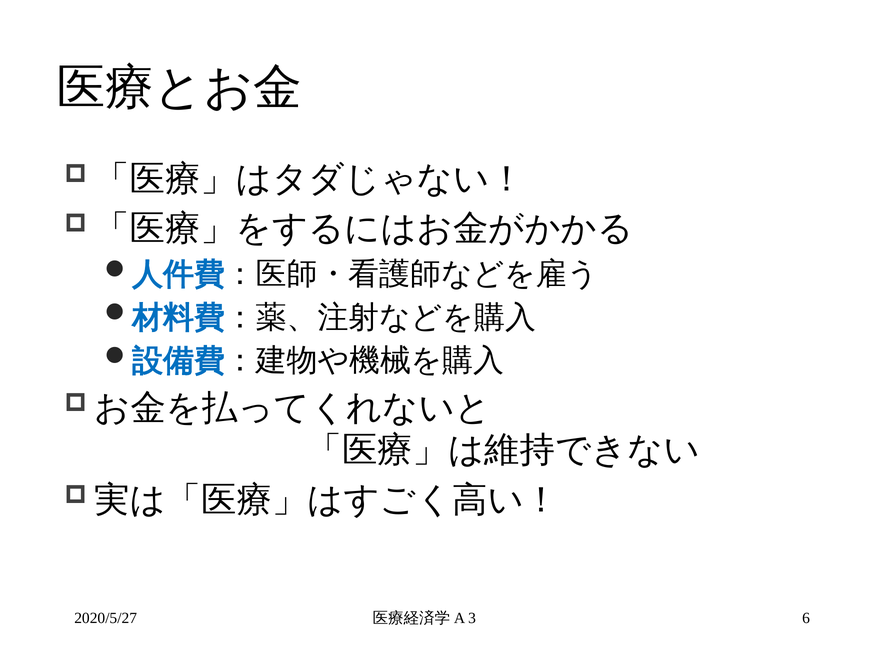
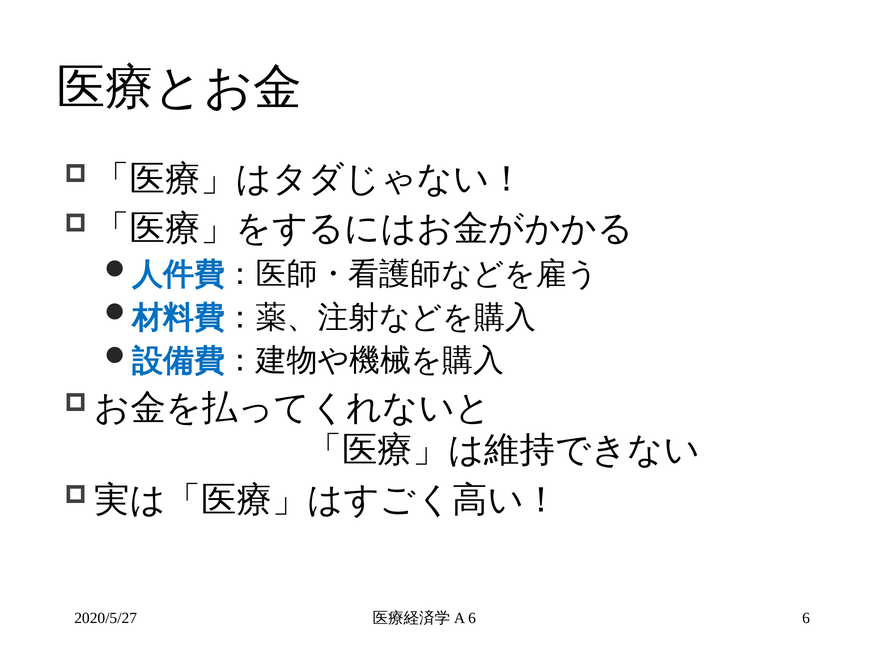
3: 3 -> 6 (472, 618)
